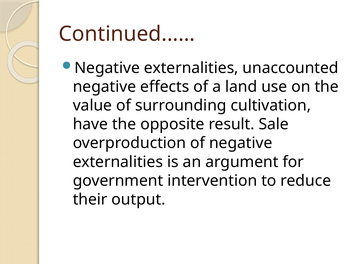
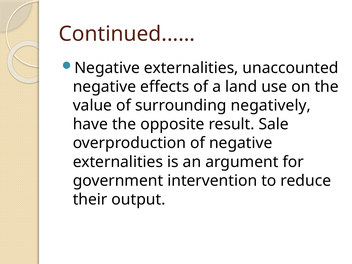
cultivation: cultivation -> negatively (271, 106)
